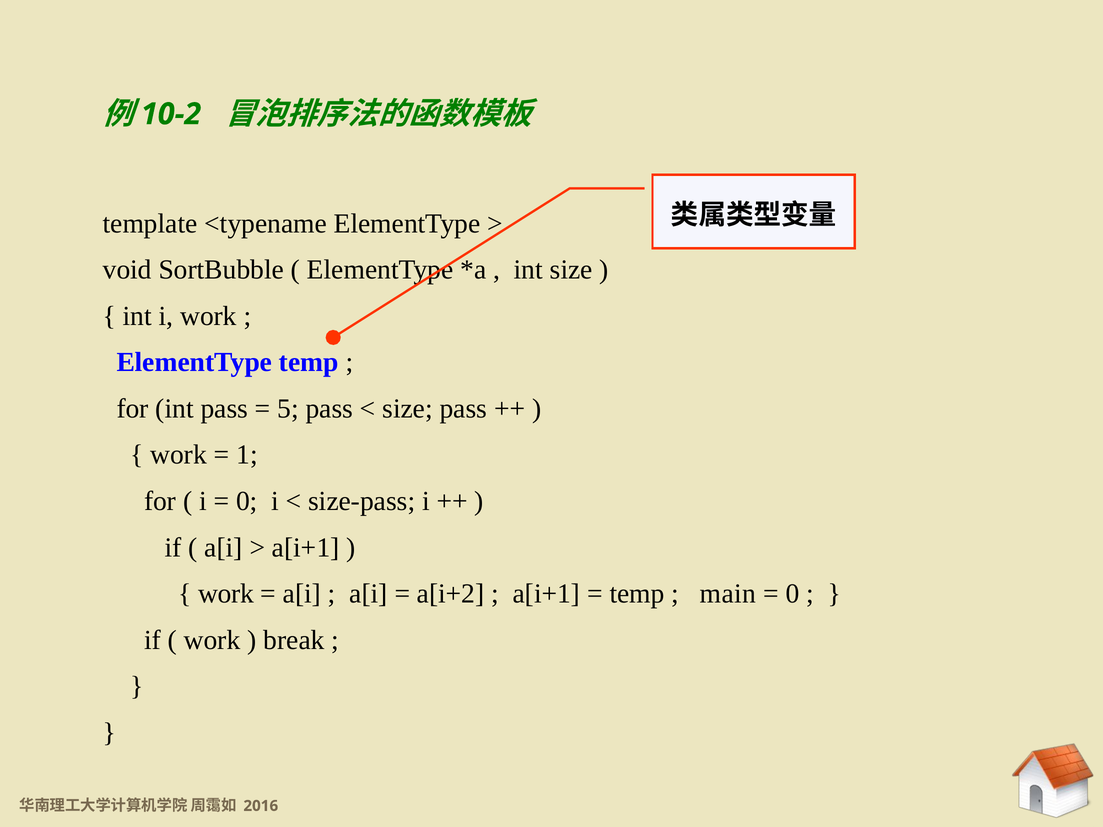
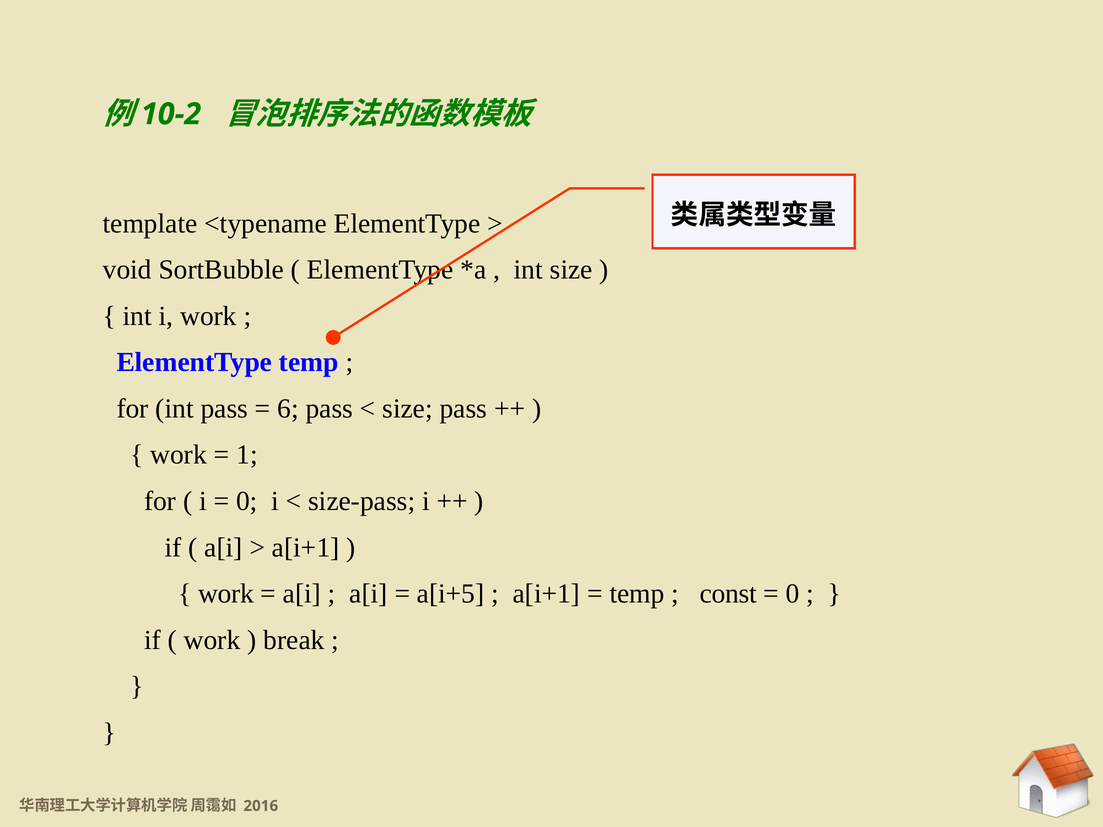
5: 5 -> 6 (288, 409)
a[i+2: a[i+2 -> a[i+5 (451, 594)
main: main -> const (728, 594)
